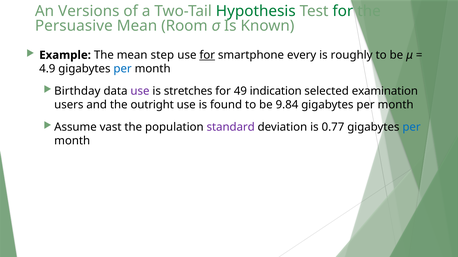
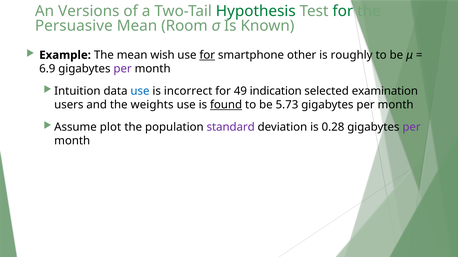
step: step -> wish (163, 55)
every: every -> other (302, 55)
4.9: 4.9 -> 6.9 (47, 69)
per colour: blue -> purple (123, 69)
Birthday: Birthday -> Intuition (77, 91)
use colour: purple -> blue (140, 91)
stretches: stretches -> incorrect (188, 91)
outright: outright -> weights (152, 105)
found underline: none -> present (226, 105)
9.84: 9.84 -> 5.73 (287, 105)
vast: vast -> plot (111, 127)
0.77: 0.77 -> 0.28 (333, 127)
per colour: blue -> purple (412, 127)
